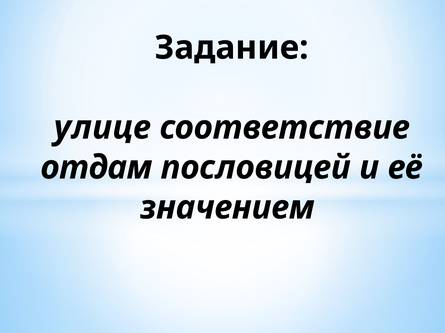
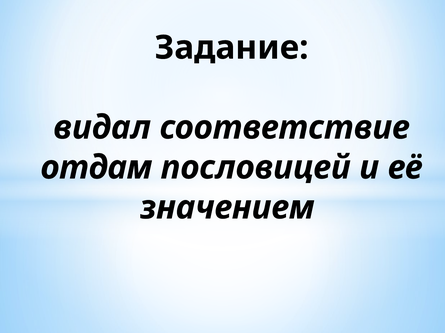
улице: улице -> видал (102, 128)
